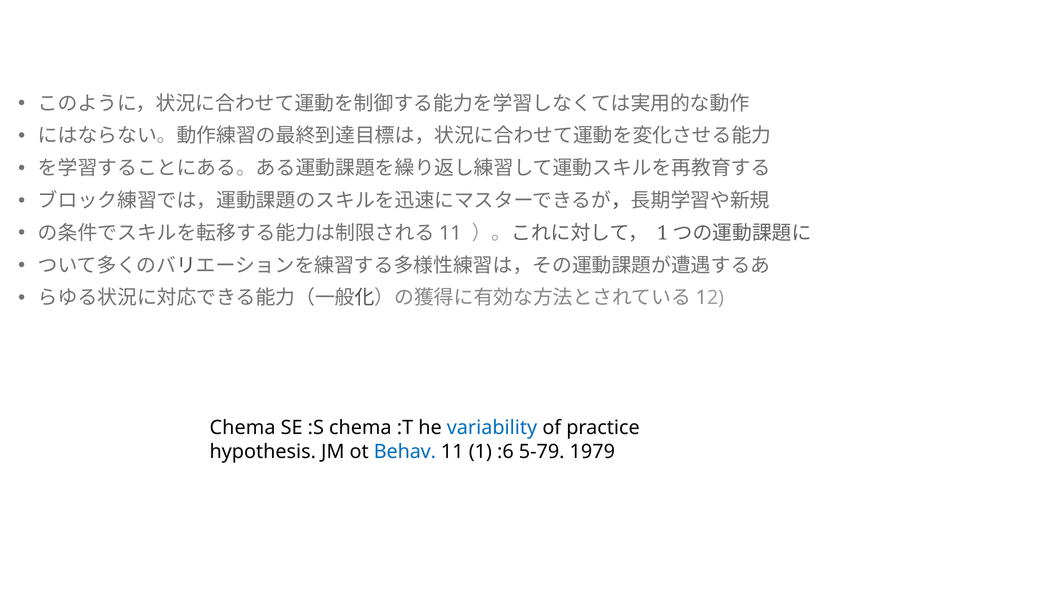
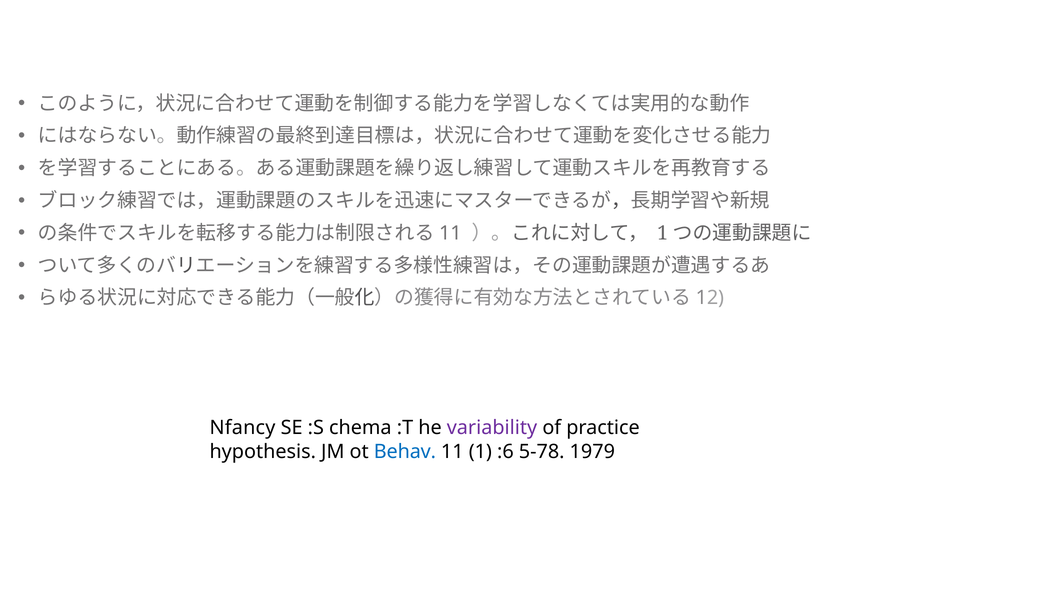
Chema: Chema -> Nfancy (242, 428)
variability colour: blue -> purple (492, 428)
5-79: 5-79 -> 5-78 (542, 452)
